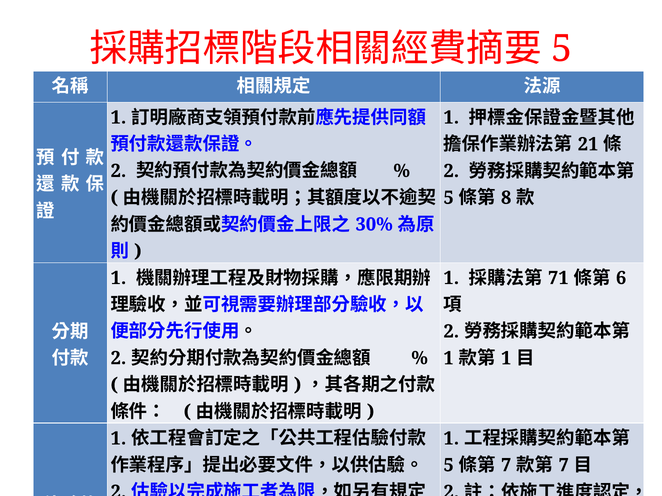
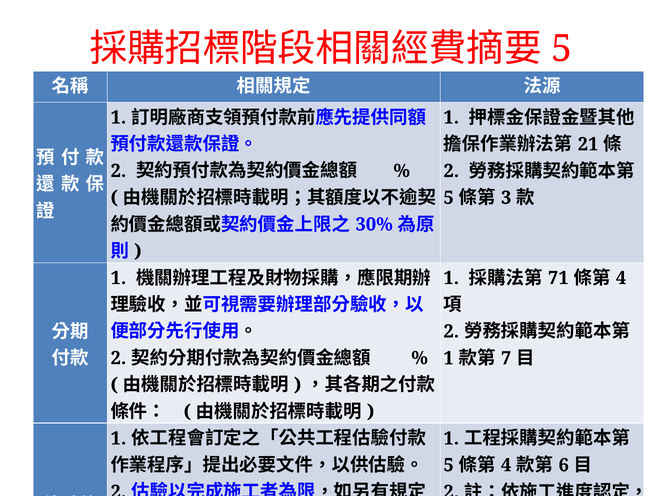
8: 8 -> 3 (506, 198)
6: 6 -> 4 (621, 278)
1: 1 -> 7 (506, 359)
7: 7 -> 4 (506, 466)
7: 7 -> 6 (564, 466)
